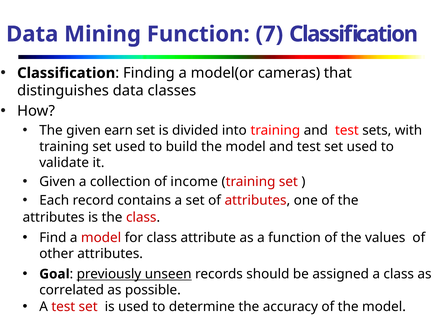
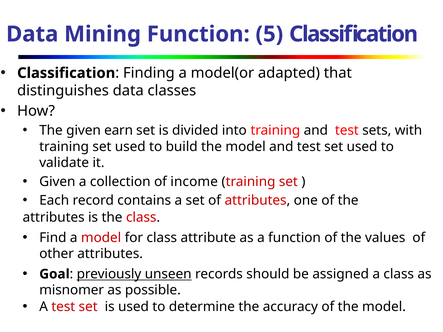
7: 7 -> 5 (269, 34)
cameras: cameras -> adapted (289, 73)
correlated: correlated -> misnomer (72, 290)
